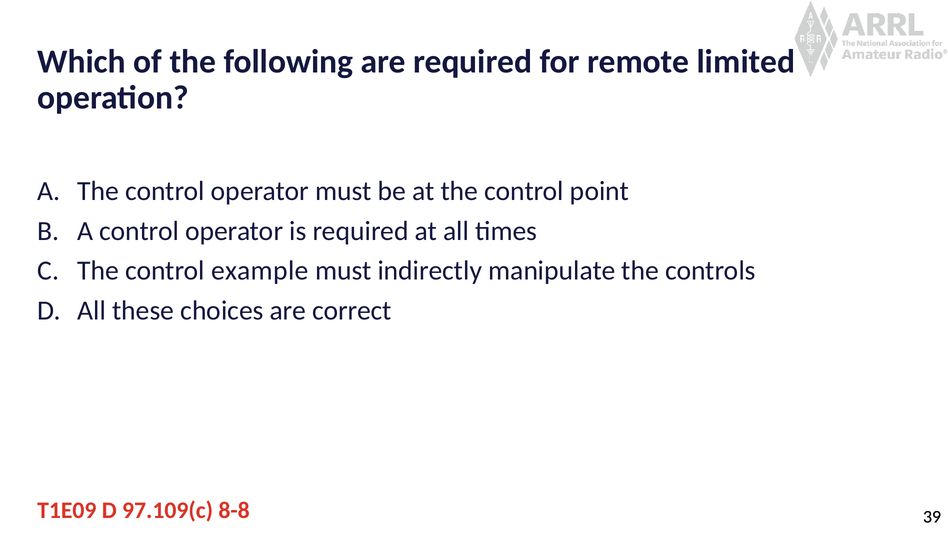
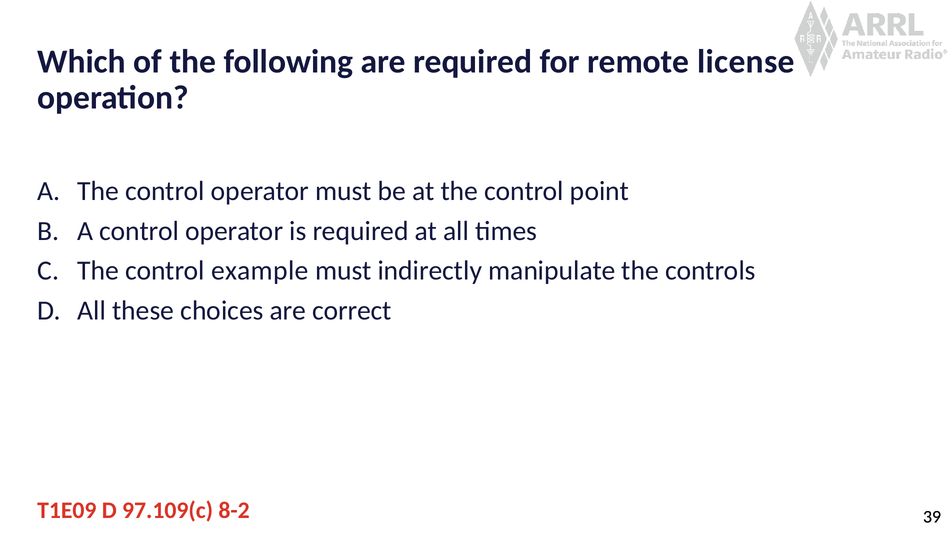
limited: limited -> license (746, 62)
8-8: 8-8 -> 8-2 (234, 511)
